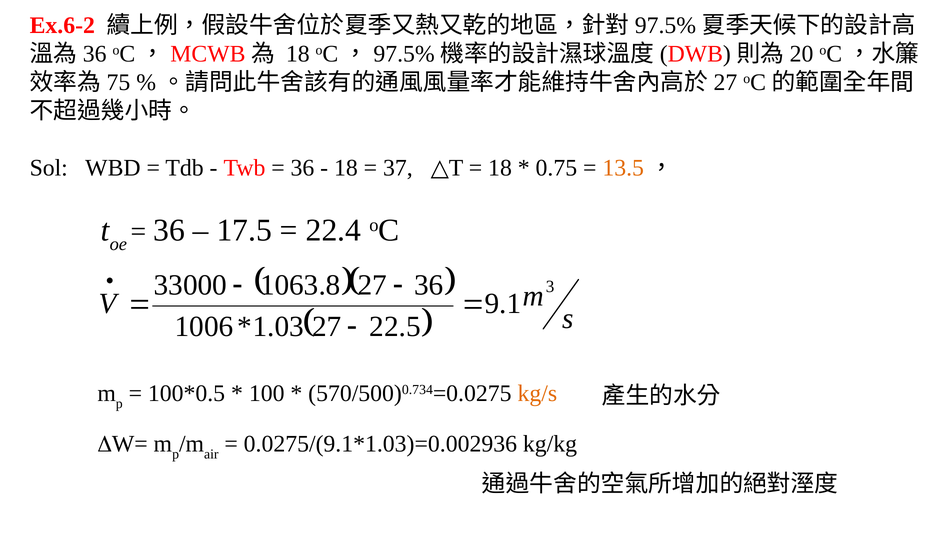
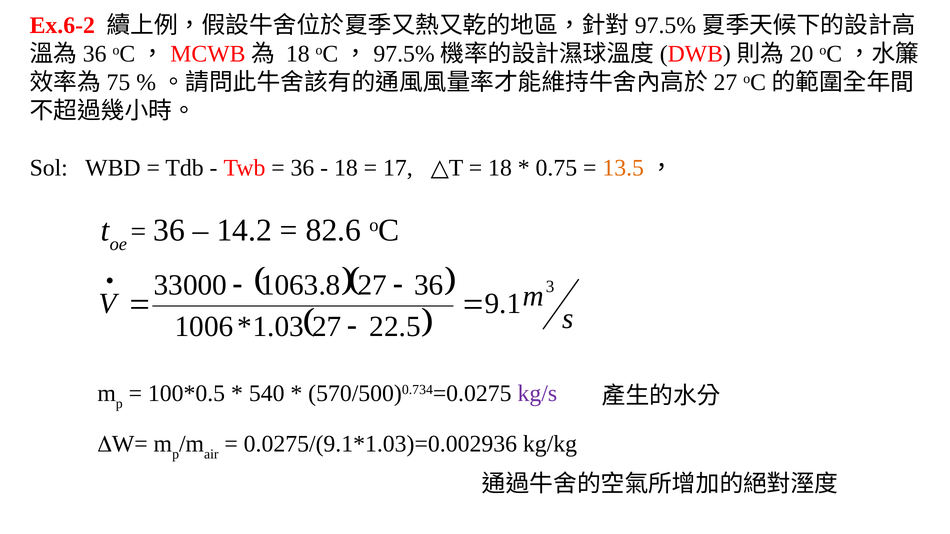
37: 37 -> 17 (398, 168)
17.5: 17.5 -> 14.2 (244, 230)
22.4: 22.4 -> 82.6 (333, 230)
100: 100 -> 540 (267, 394)
kg/s colour: orange -> purple (537, 394)
